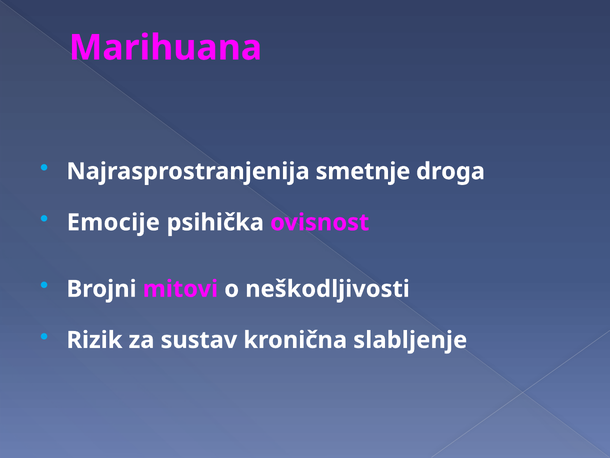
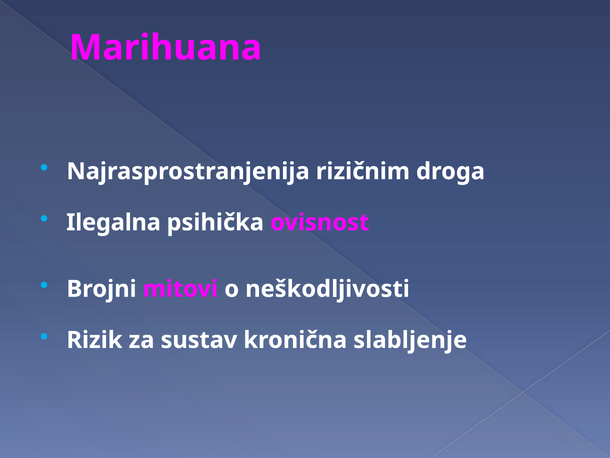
smetnje: smetnje -> rizičnim (363, 171)
Emocije: Emocije -> Ilegalna (114, 222)
